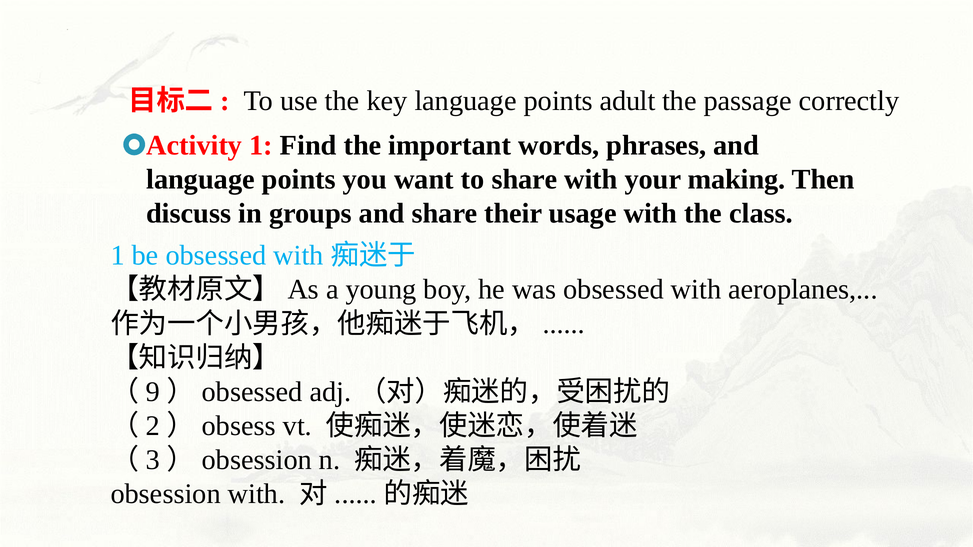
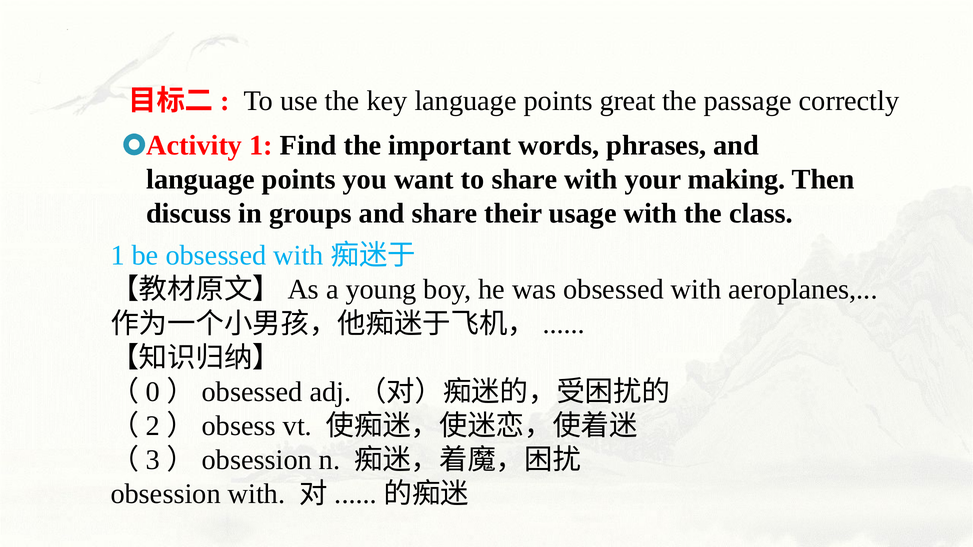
adult: adult -> great (628, 101)
9: 9 -> 0 (153, 392)
